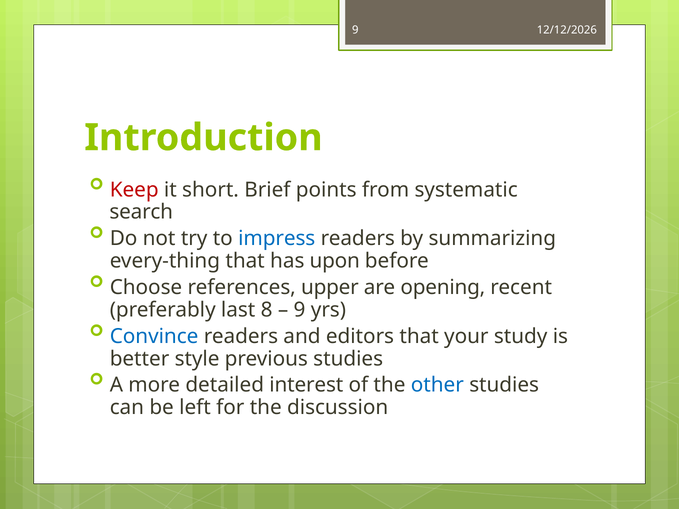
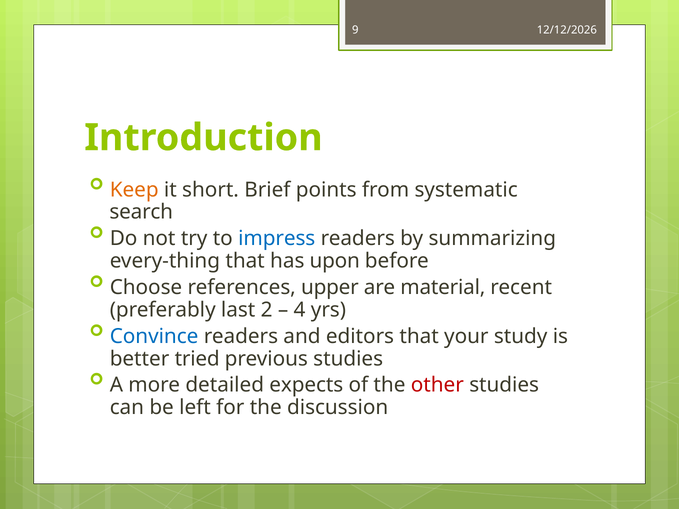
Keep colour: red -> orange (134, 190)
opening: opening -> material (443, 288)
8: 8 -> 2 (267, 310)
9: 9 -> 4 (300, 310)
style: style -> tried (197, 359)
interest: interest -> expects (306, 385)
other colour: blue -> red (437, 385)
